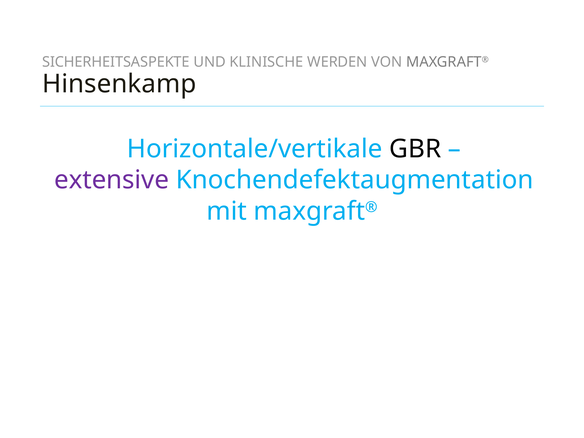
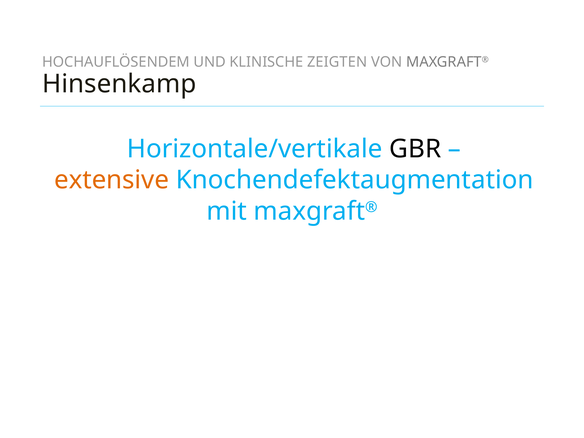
SICHERHEITSASPEKTE: SICHERHEITSASPEKTE -> HOCHAUFLÖSENDEM (116, 62)
WERDEN: WERDEN -> ZEIGTEN (337, 62)
extensive colour: purple -> orange (112, 180)
